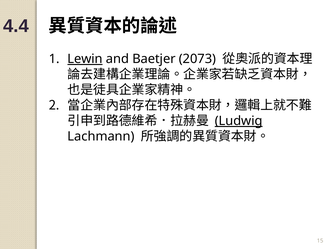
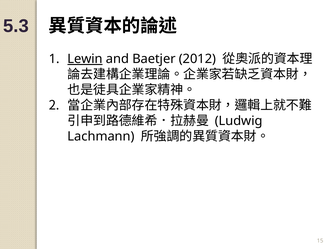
4.4: 4.4 -> 5.3 (16, 26)
2073: 2073 -> 2012 (197, 59)
Ludwig underline: present -> none (239, 121)
